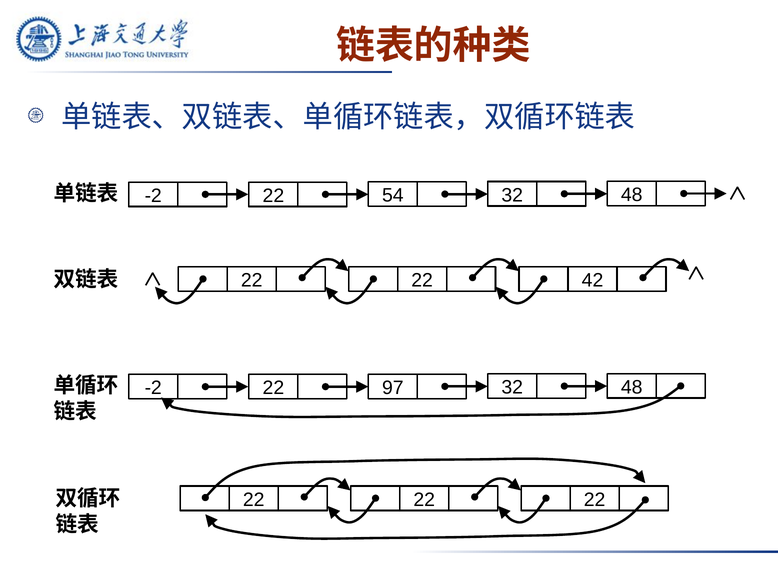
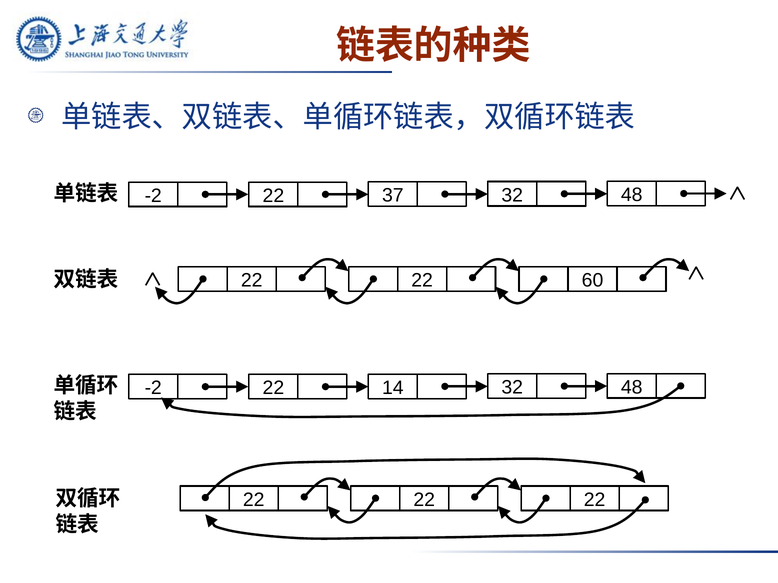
54: 54 -> 37 (393, 196)
42: 42 -> 60 (593, 281)
97: 97 -> 14 (393, 388)
